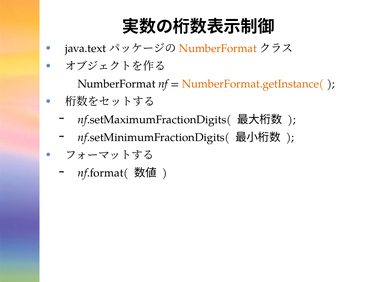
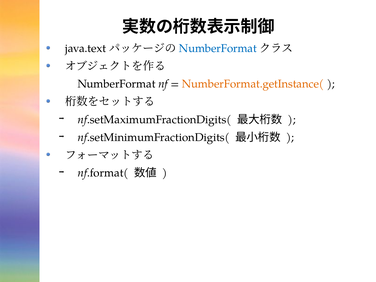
NumberFormat colour: orange -> blue (218, 48)
